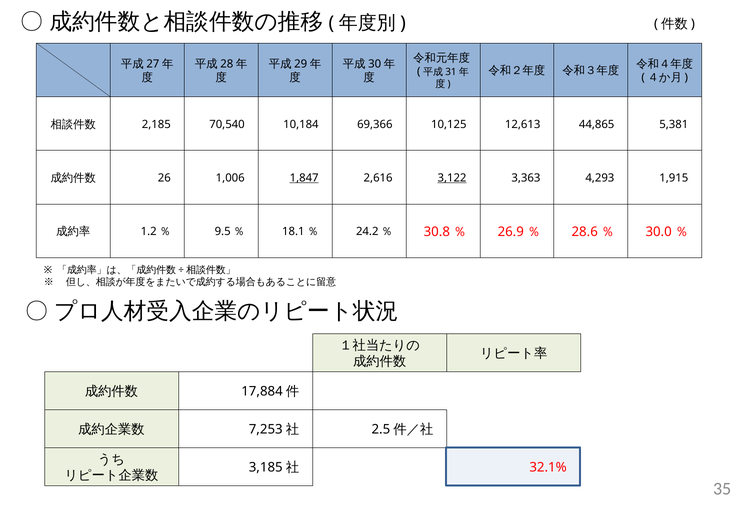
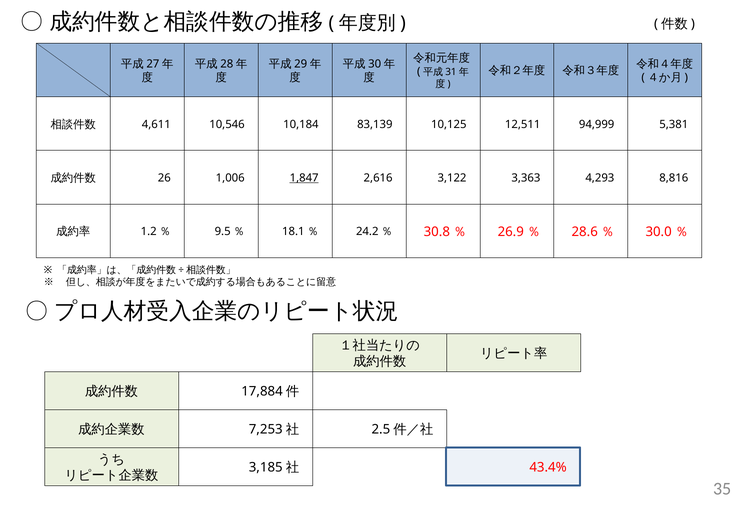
2,185: 2,185 -> 4,611 (156, 124)
70,540: 70,540 -> 10,546 (227, 124)
69,366: 69,366 -> 83,139 (375, 124)
12,613: 12,613 -> 12,511 (523, 124)
44,865: 44,865 -> 94,999 (597, 124)
3,122 underline: present -> none (452, 178)
1,915: 1,915 -> 8,816 (674, 178)
32.1%: 32.1% -> 43.4% (548, 467)
